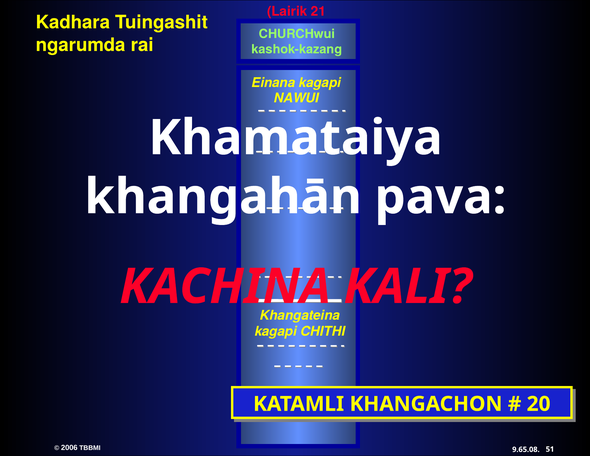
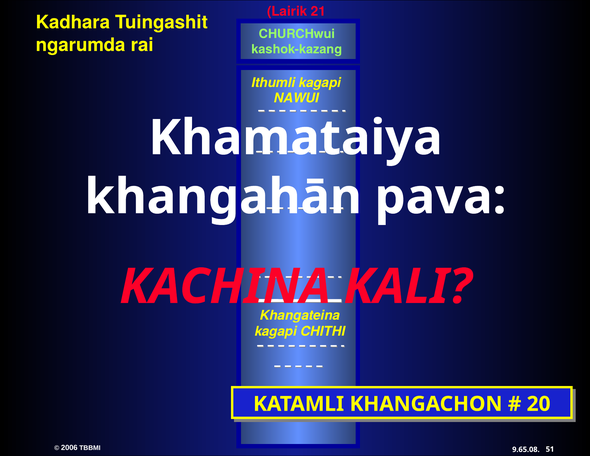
Einana: Einana -> Ithumli (273, 83)
